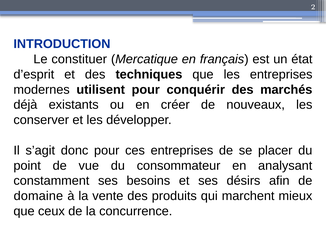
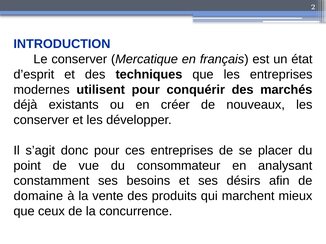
Le constituer: constituer -> conserver (79, 59)
